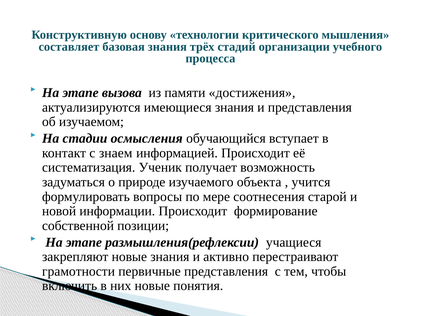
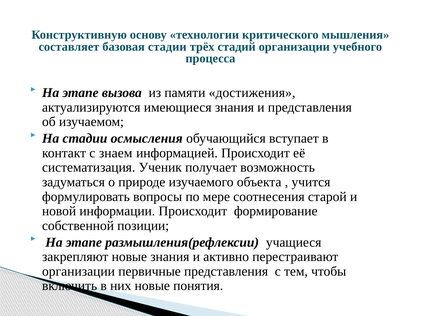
базовая знания: знания -> стадии (167, 47)
грамотности: грамотности -> организации (78, 271)
